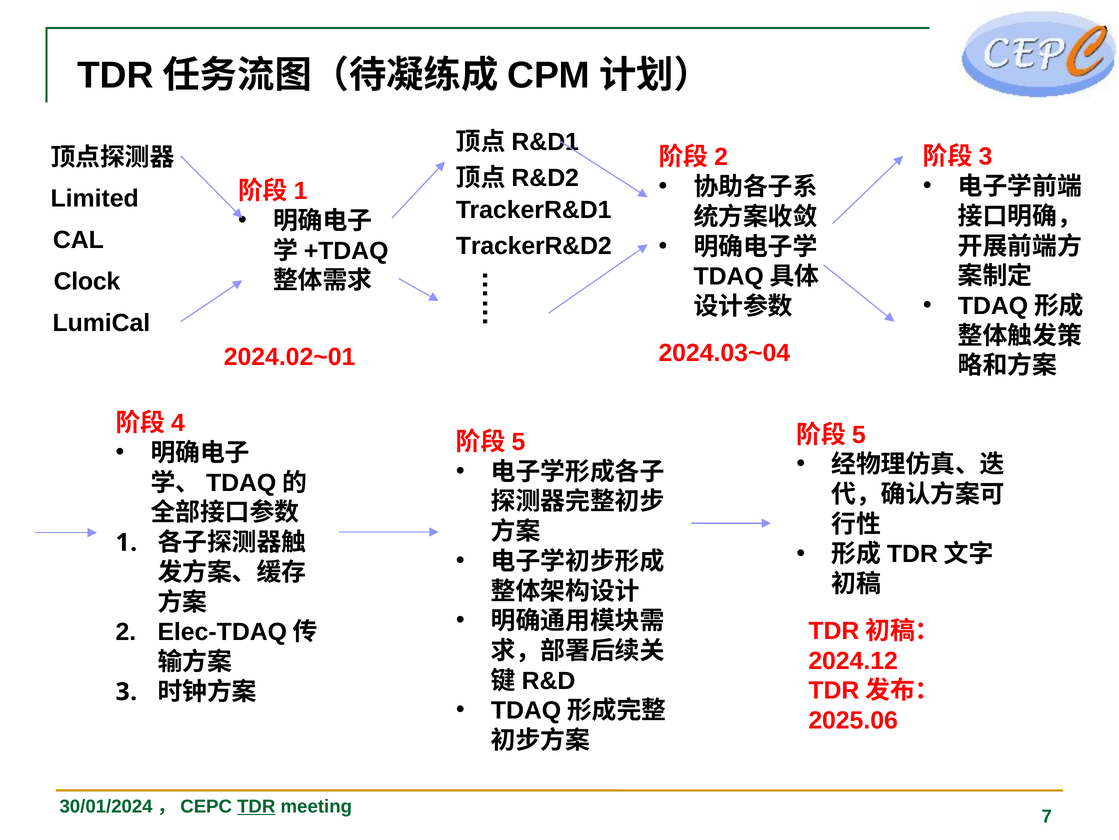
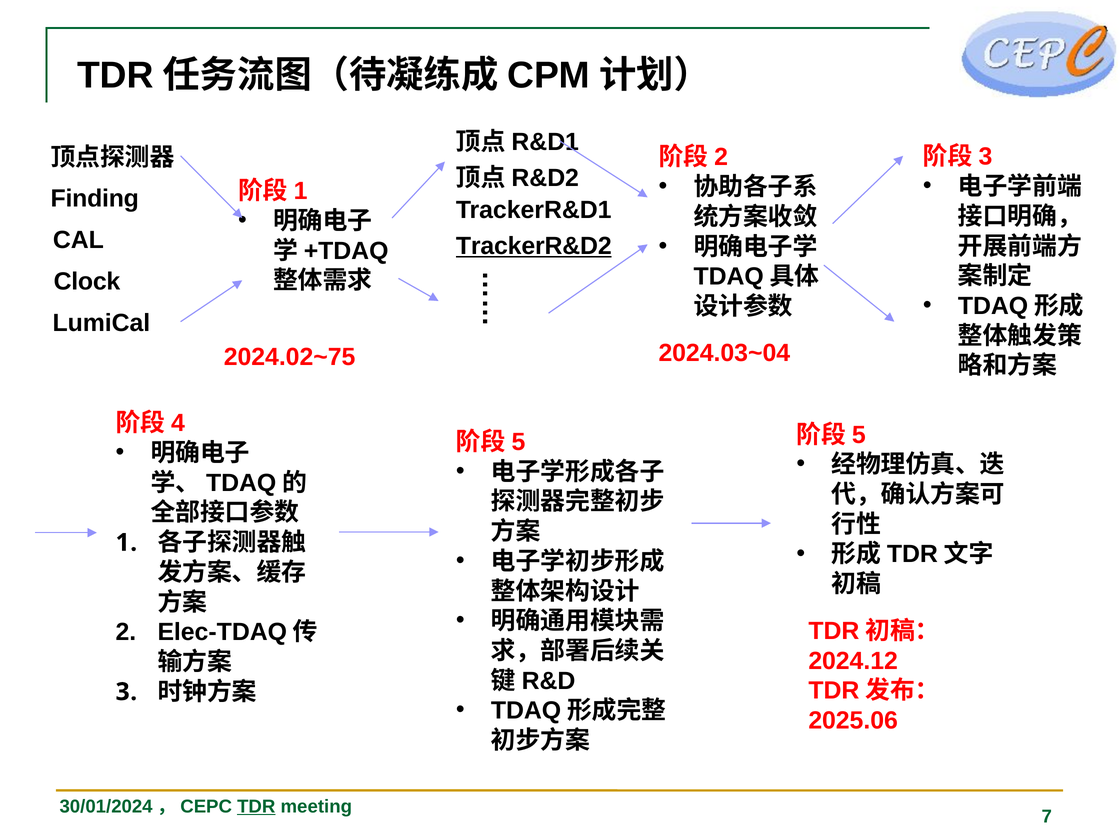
Limited: Limited -> Finding (95, 199)
TrackerR&D2 underline: none -> present (534, 246)
2024.02~01: 2024.02~01 -> 2024.02~75 (290, 357)
